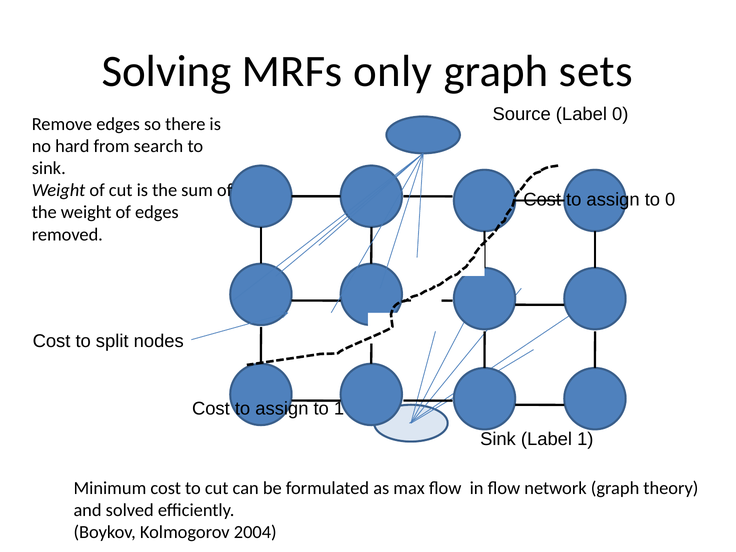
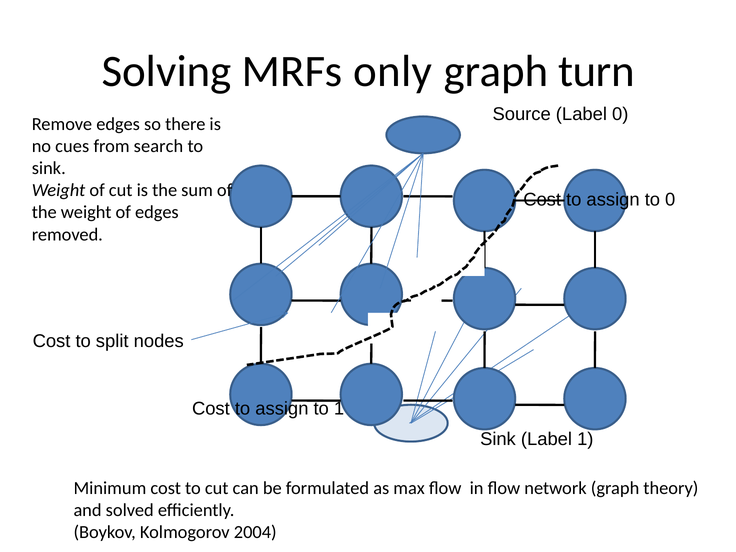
sets: sets -> turn (596, 71)
hard: hard -> cues (72, 146)
